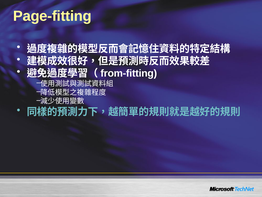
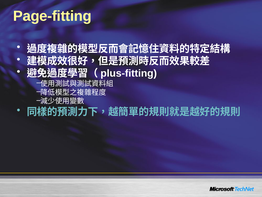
from-fitting: from-fitting -> plus-fitting (129, 73)
